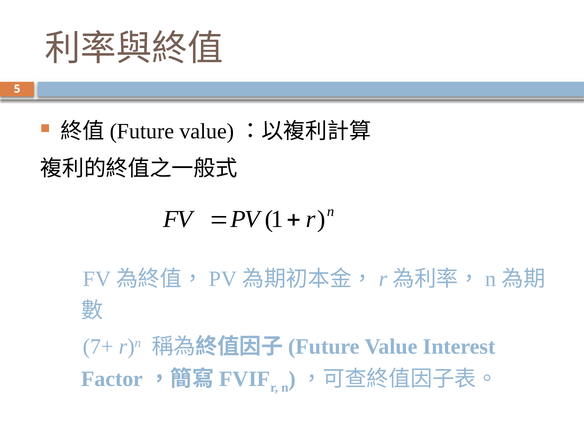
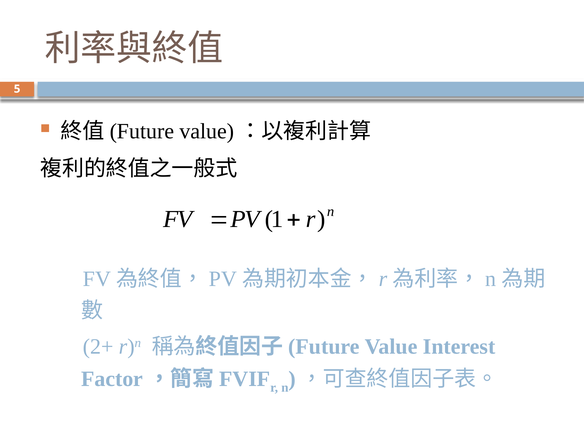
7+: 7+ -> 2+ (98, 347)
